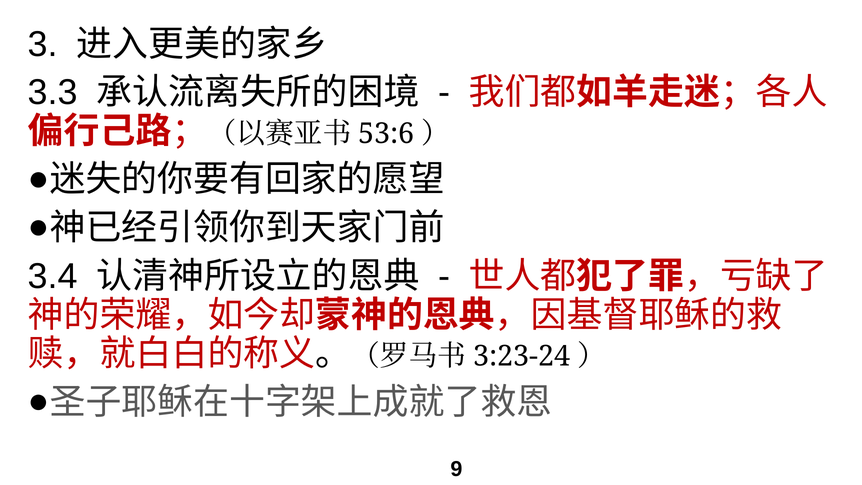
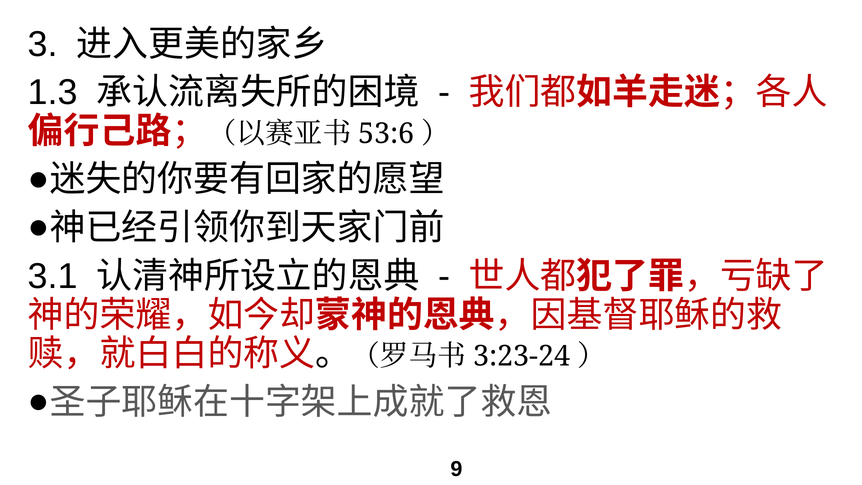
3.3: 3.3 -> 1.3 (53, 92)
3.4: 3.4 -> 3.1 (53, 276)
